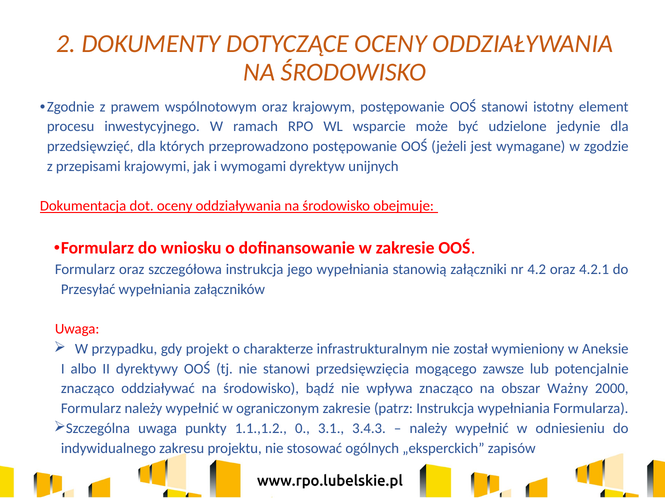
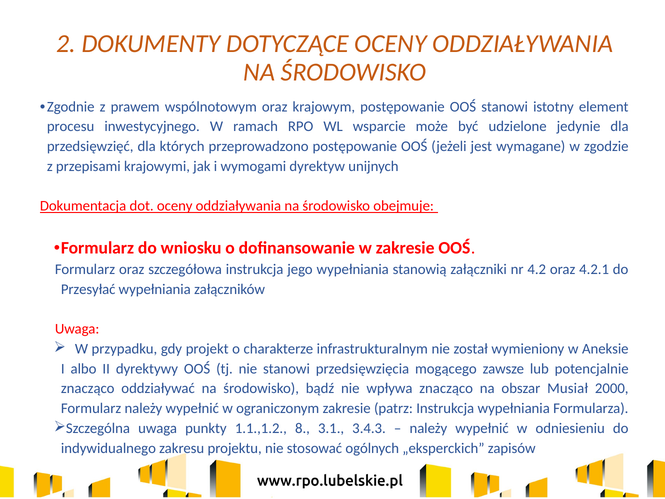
Ważny: Ważny -> Musiał (568, 388)
0: 0 -> 8 (302, 428)
